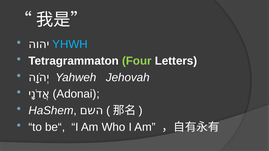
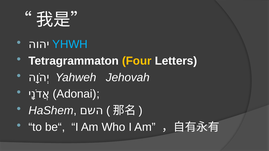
Four colour: light green -> yellow (137, 61)
